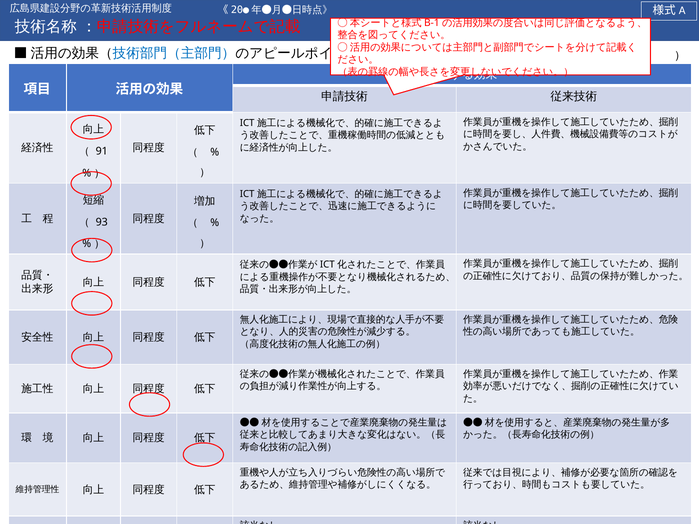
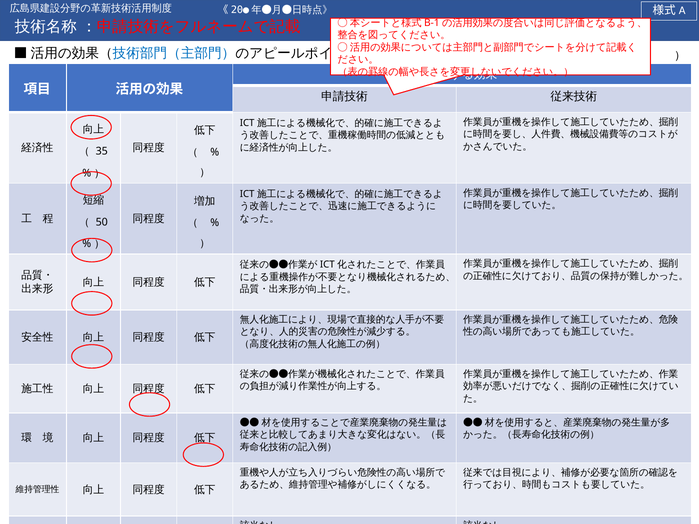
91: 91 -> 35 (102, 151)
93: 93 -> 50 (102, 222)
